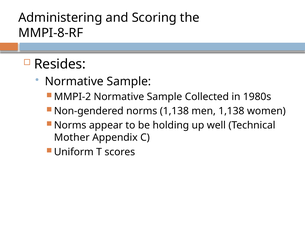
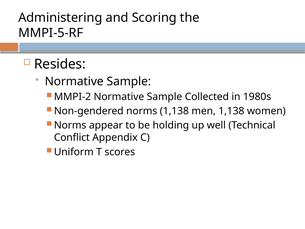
MMPI-8-RF: MMPI-8-RF -> MMPI-5-RF (51, 33)
Mother: Mother -> Conflict (72, 137)
